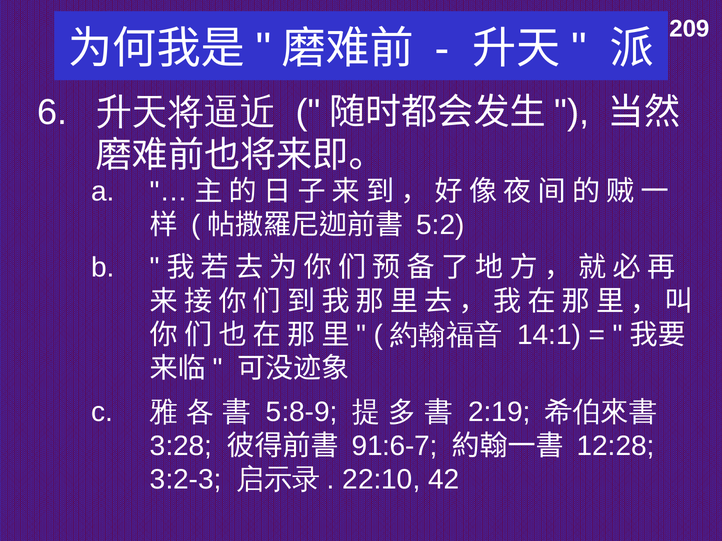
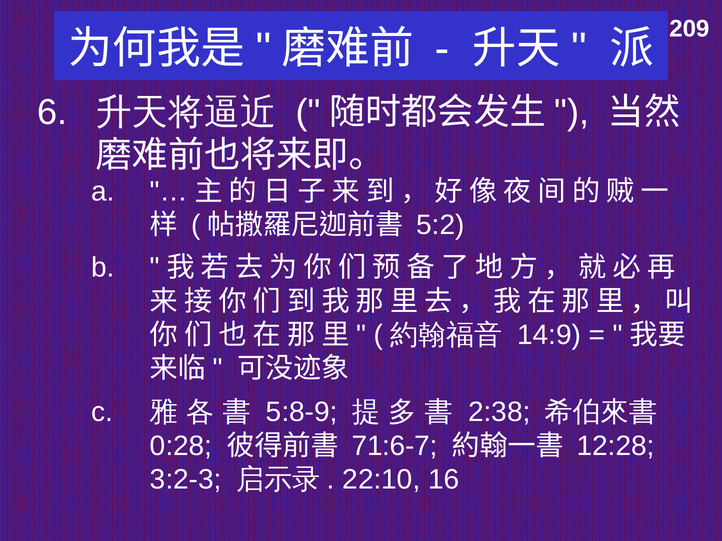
14:1: 14:1 -> 14:9 (549, 335)
2:19: 2:19 -> 2:38 (499, 413)
3:28: 3:28 -> 0:28 (181, 446)
91:6-7: 91:6-7 -> 71:6-7 (395, 446)
42: 42 -> 16 (444, 480)
